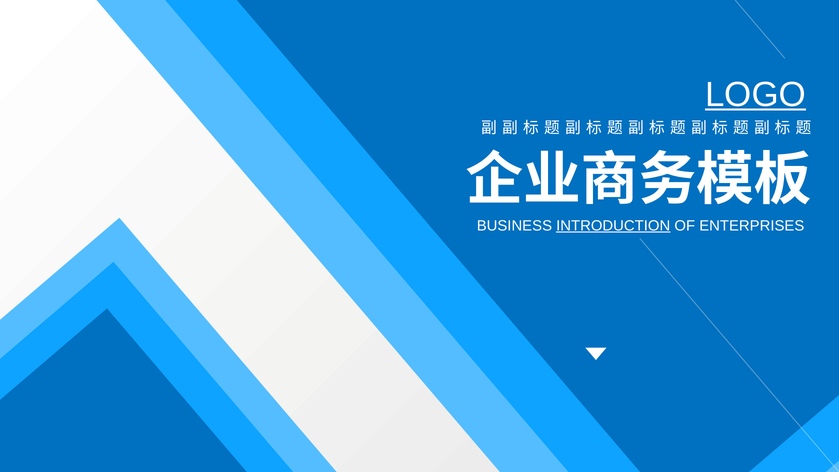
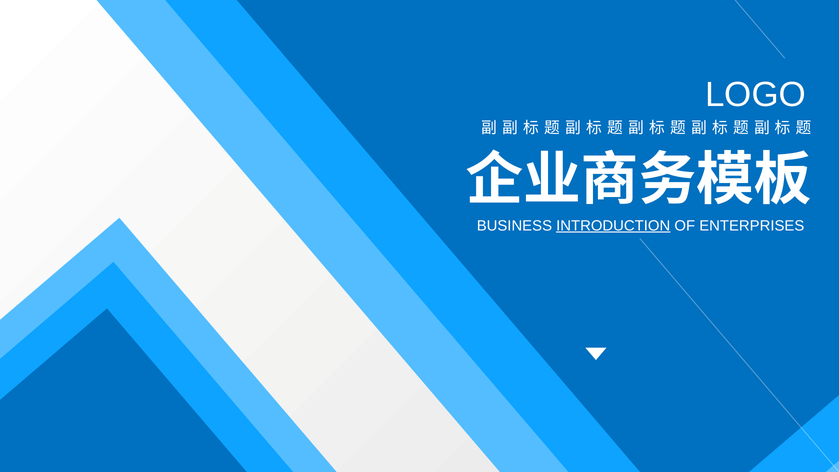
LOGO underline: present -> none (755, 95)
